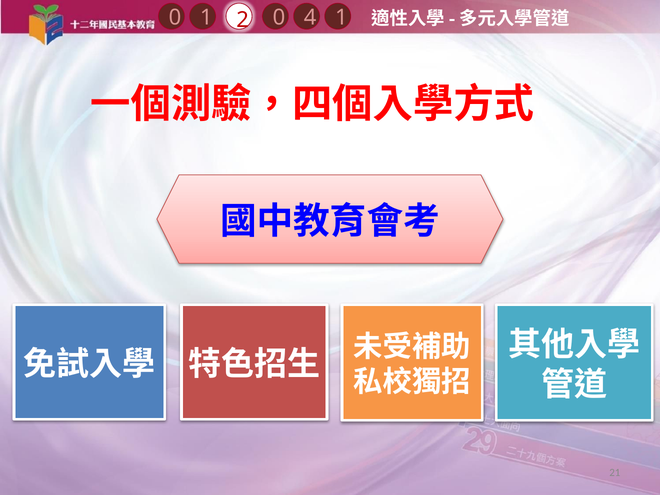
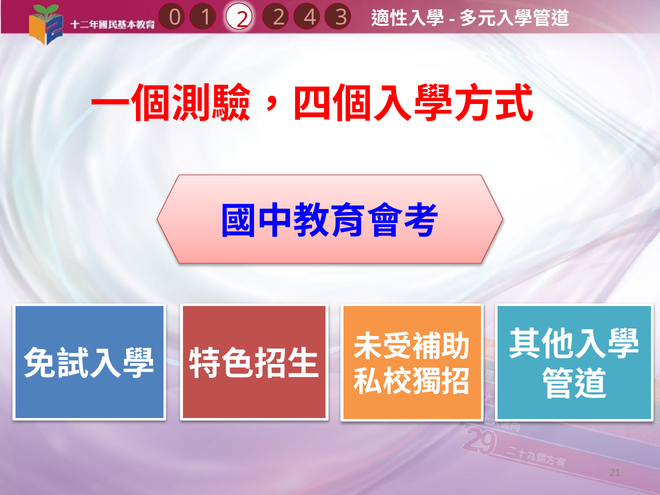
4 1: 1 -> 3 (341, 18)
2 0: 0 -> 2 (279, 18)
